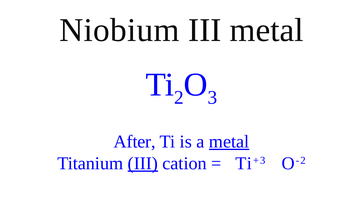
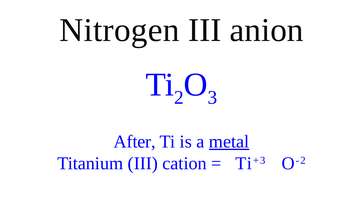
Niobium: Niobium -> Nitrogen (119, 30)
III metal: metal -> anion (267, 30)
III underline: present -> none (143, 164)
